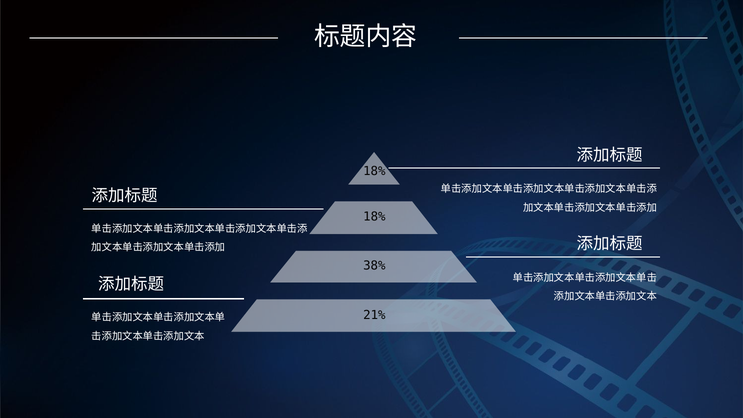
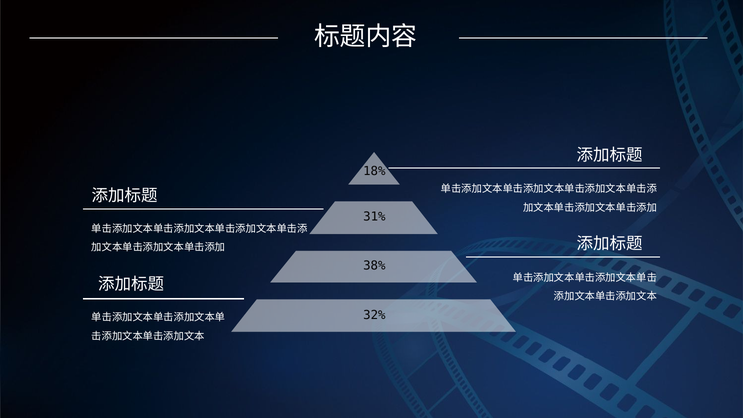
18%: 18% -> 31% (374, 217)
21%: 21% -> 32% (374, 315)
